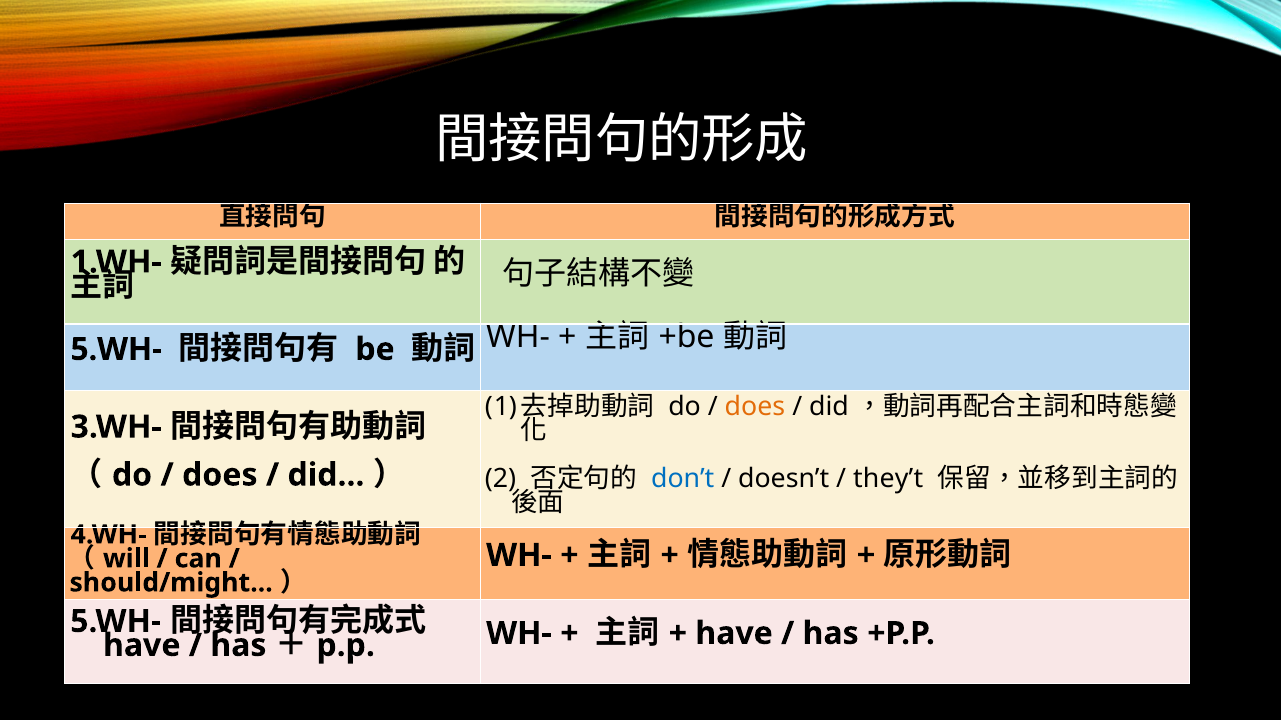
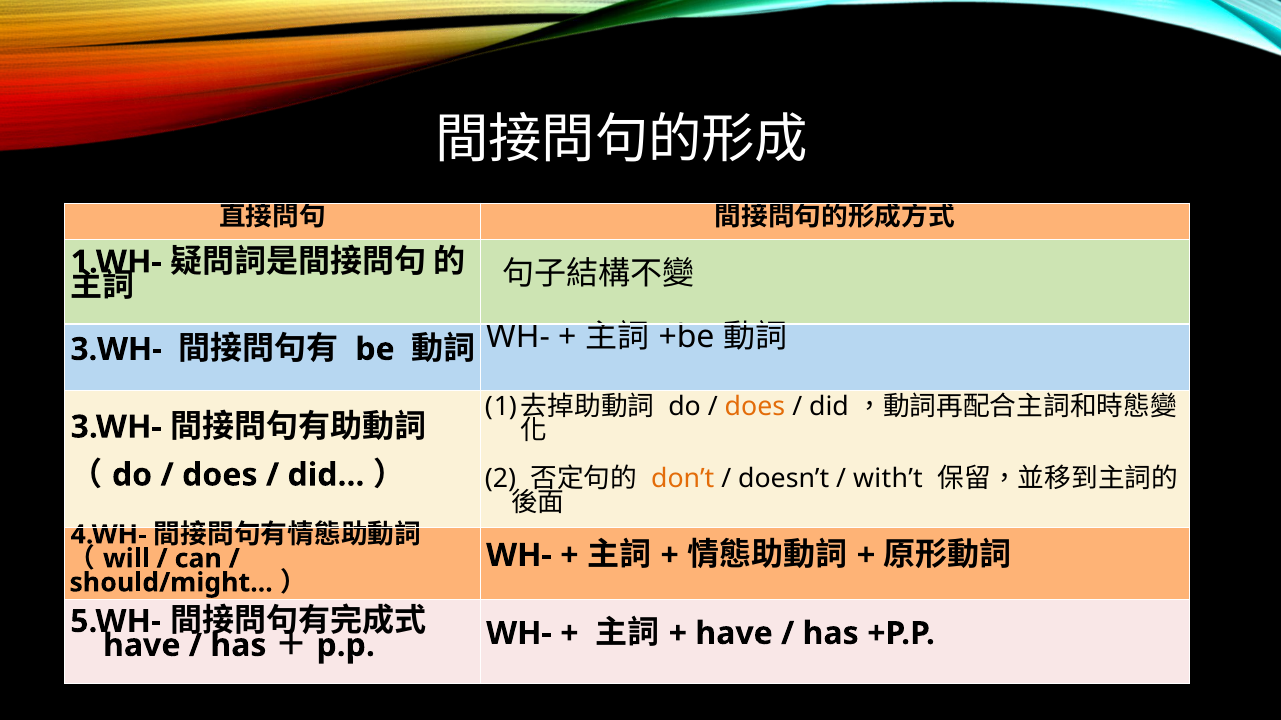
5.WH-: 5.WH- -> 3.WH- (116, 350)
don’t colour: blue -> orange (683, 479)
they’t: they’t -> with’t (888, 479)
